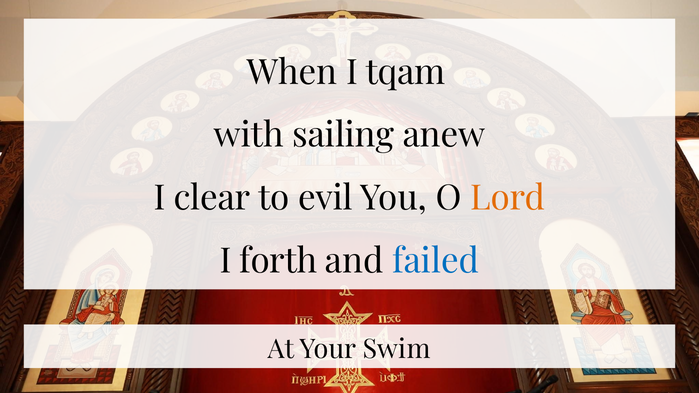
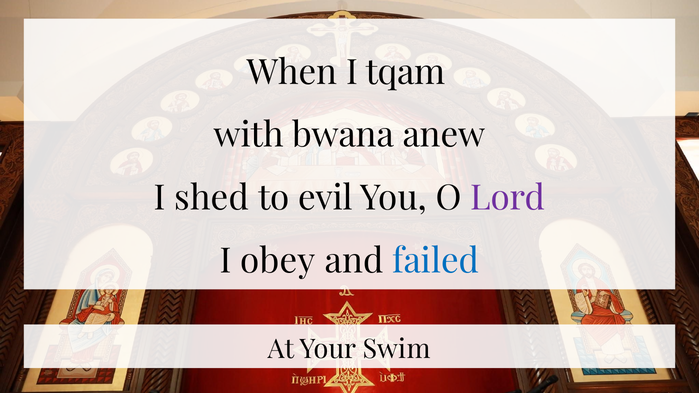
sailing: sailing -> bwana (343, 136)
clear: clear -> shed (212, 198)
Lord colour: orange -> purple (508, 198)
forth: forth -> obey (278, 261)
